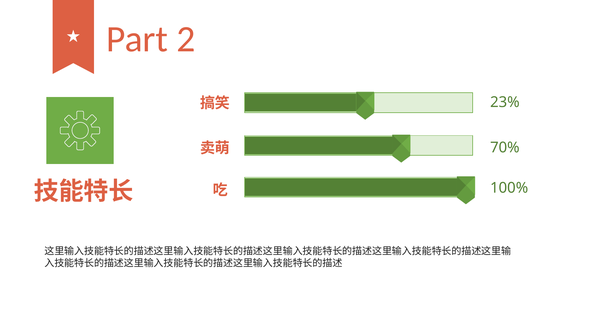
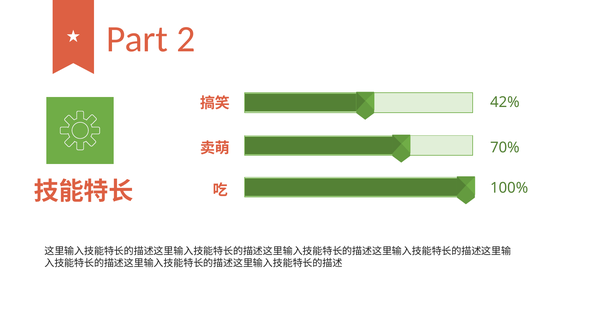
23%: 23% -> 42% (505, 102)
